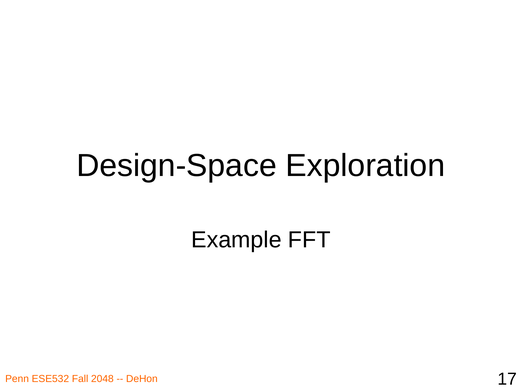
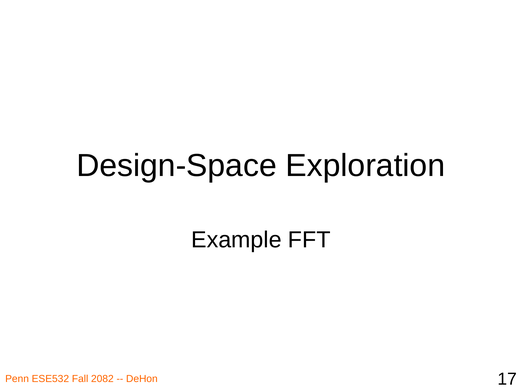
2048: 2048 -> 2082 (102, 379)
